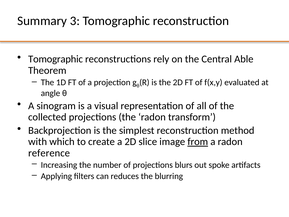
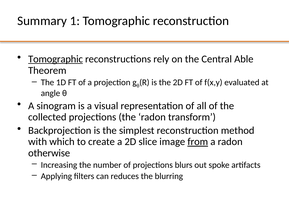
3: 3 -> 1 (75, 21)
Tomographic underline: none -> present (56, 59)
reference: reference -> otherwise (49, 153)
